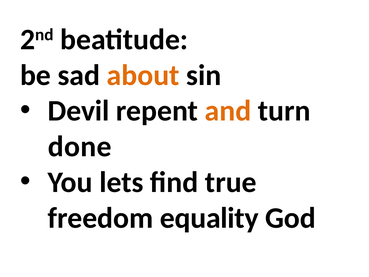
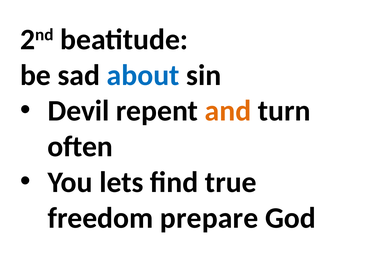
about colour: orange -> blue (143, 75)
done: done -> often (80, 146)
equality: equality -> prepare (209, 218)
